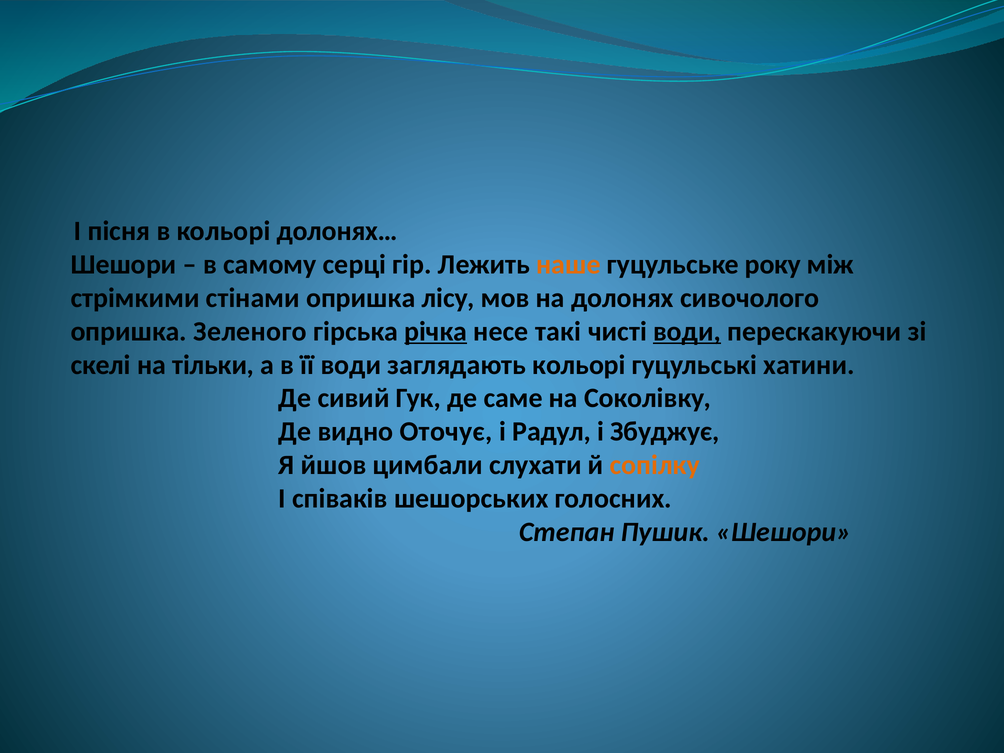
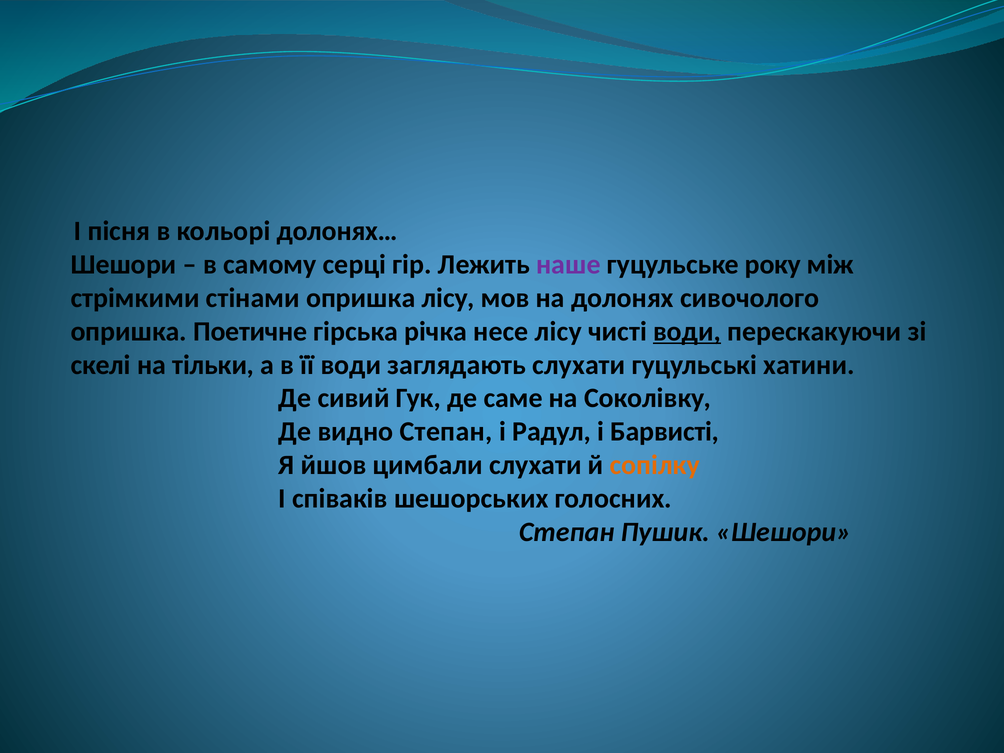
наше colour: orange -> purple (568, 264)
Зеленого: Зеленого -> Поетичне (250, 331)
річка underline: present -> none (436, 331)
несе такі: такі -> лісу (558, 331)
заглядають кольорі: кольорі -> слухати (579, 365)
видно Оточує: Оточує -> Степан (446, 432)
Збуджує: Збуджує -> Барвисті (665, 432)
